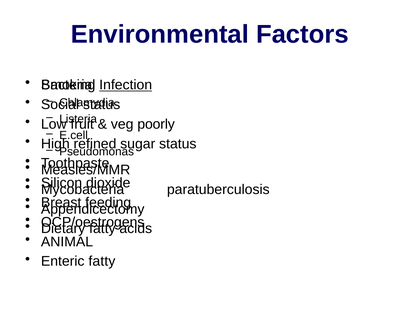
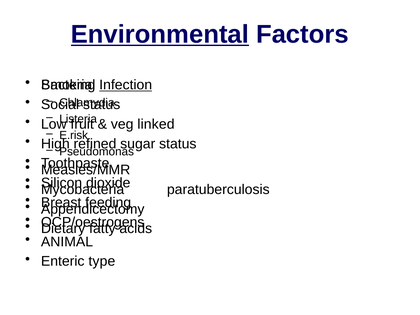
Environmental underline: none -> present (160, 34)
poorly: poorly -> linked (156, 124)
E.cell: E.cell -> E.risk (74, 135)
Enteric fatty: fatty -> type (102, 261)
